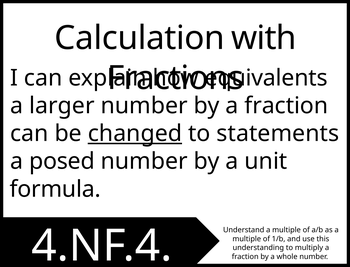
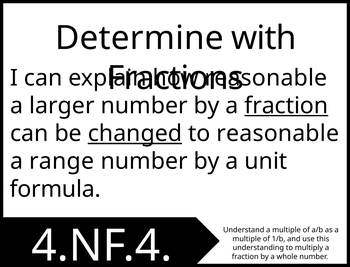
Calculation: Calculation -> Determine (139, 38)
equivalents: equivalents -> reasonable (266, 78)
fraction underline: none -> present (286, 106)
to statements: statements -> reasonable (278, 133)
posed: posed -> range (62, 161)
